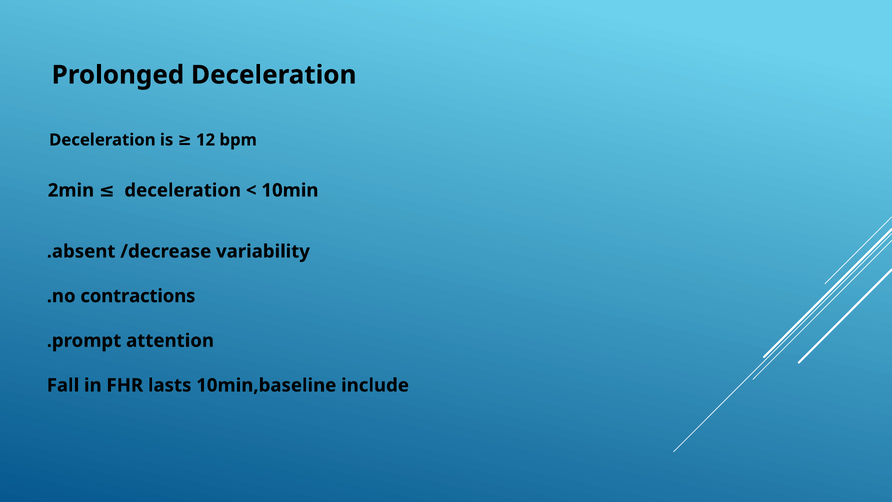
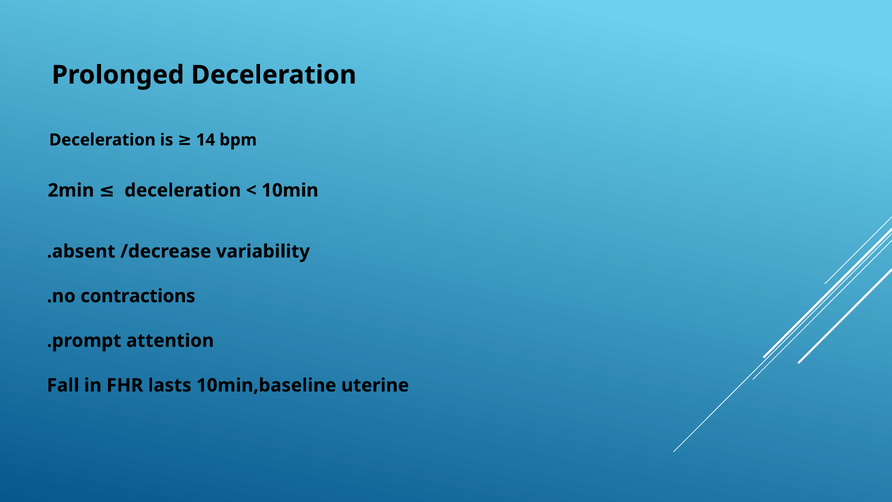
12: 12 -> 14 (206, 140)
include: include -> uterine (375, 385)
